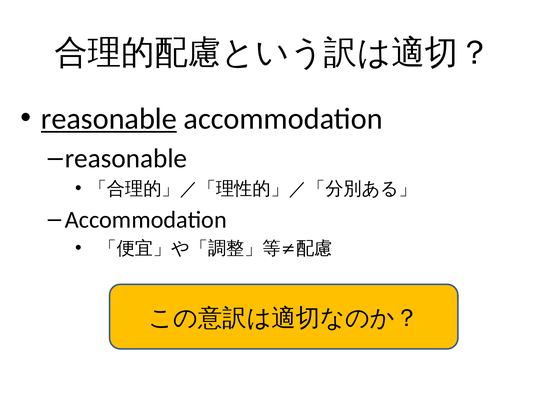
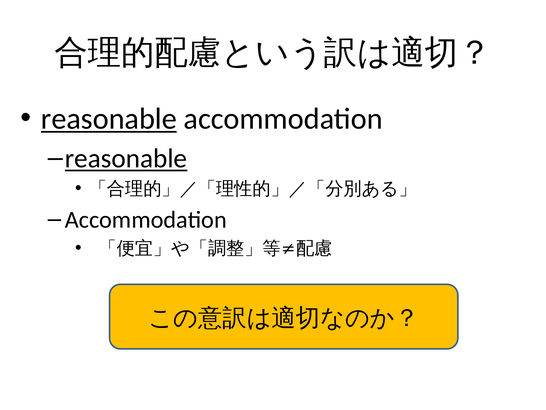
reasonable underline: none -> present (126, 158)
